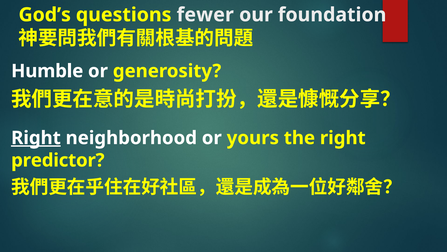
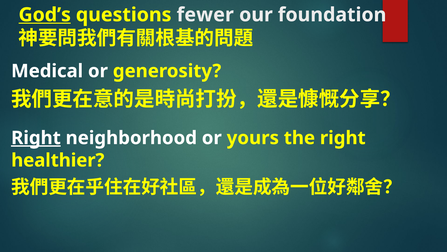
God’s underline: none -> present (45, 15)
Humble: Humble -> Medical (47, 71)
predictor: predictor -> healthier (58, 160)
